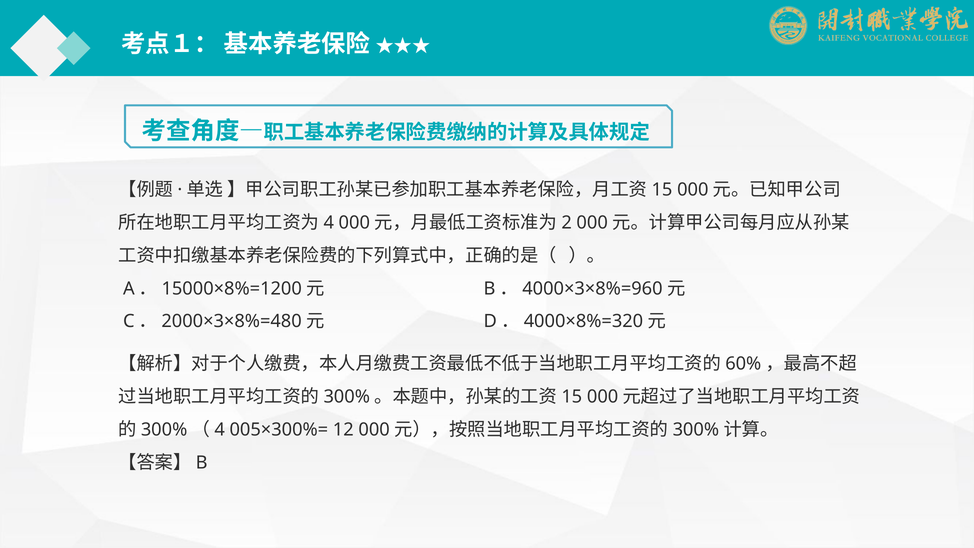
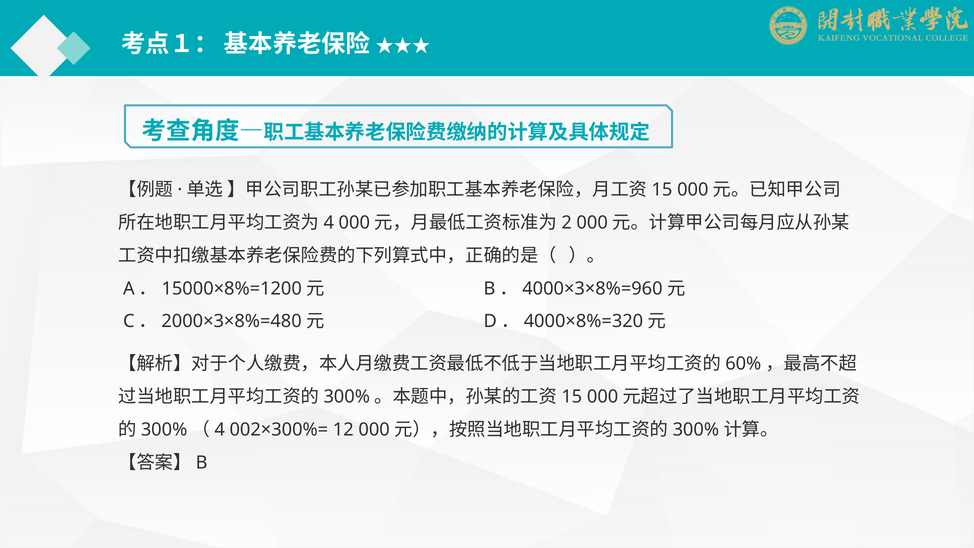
005×300%=: 005×300%= -> 002×300%= (279, 430)
